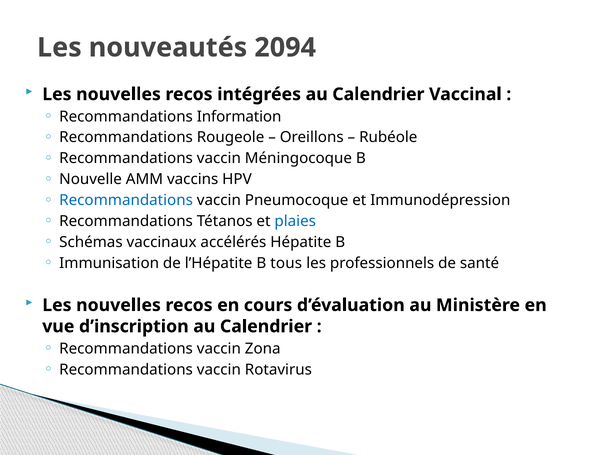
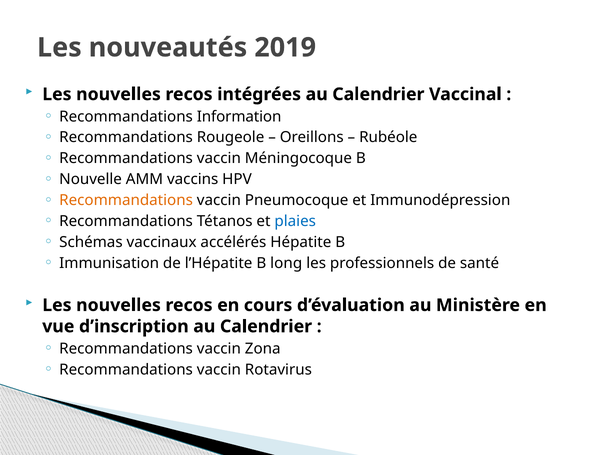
2094: 2094 -> 2019 (285, 48)
Recommandations colour: blue -> orange (126, 200)
tous: tous -> long (286, 263)
